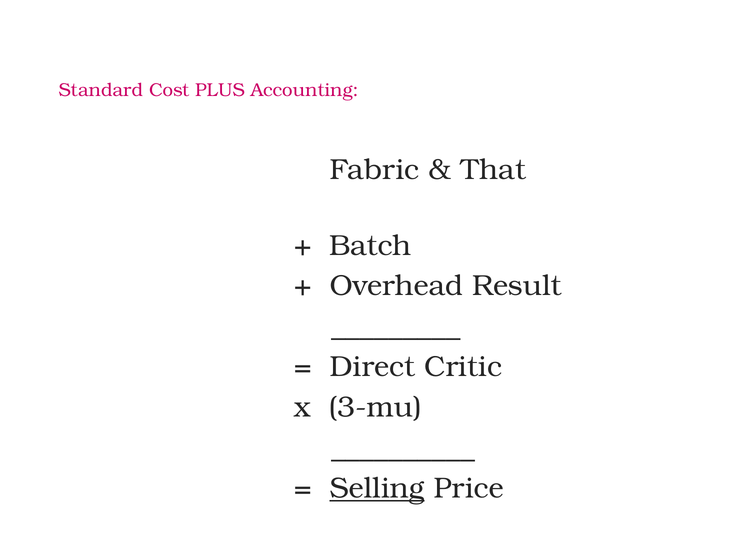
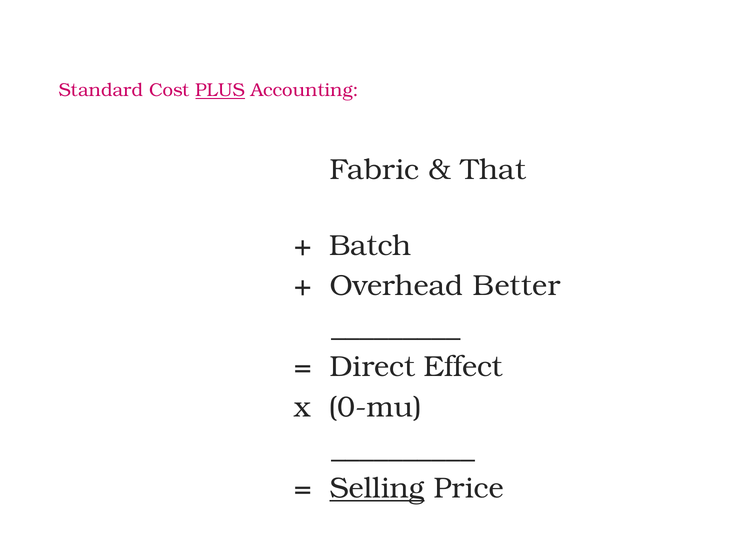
PLUS underline: none -> present (220, 90)
Result: Result -> Better (517, 286)
Critic: Critic -> Effect (463, 367)
3-mu: 3-mu -> 0-mu (375, 408)
